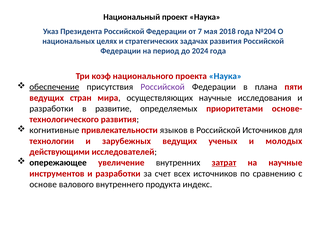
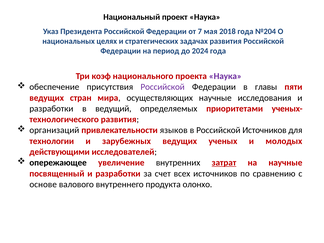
Наука colour: blue -> purple (225, 76)
обеспечение underline: present -> none (54, 87)
плана: плана -> главы (266, 87)
развитие: развитие -> ведущий (113, 109)
основе-: основе- -> ученых- (287, 109)
когнитивные: когнитивные -> организаций (54, 130)
инструментов: инструментов -> посвященный (57, 174)
индекс: индекс -> олонхо (197, 184)
